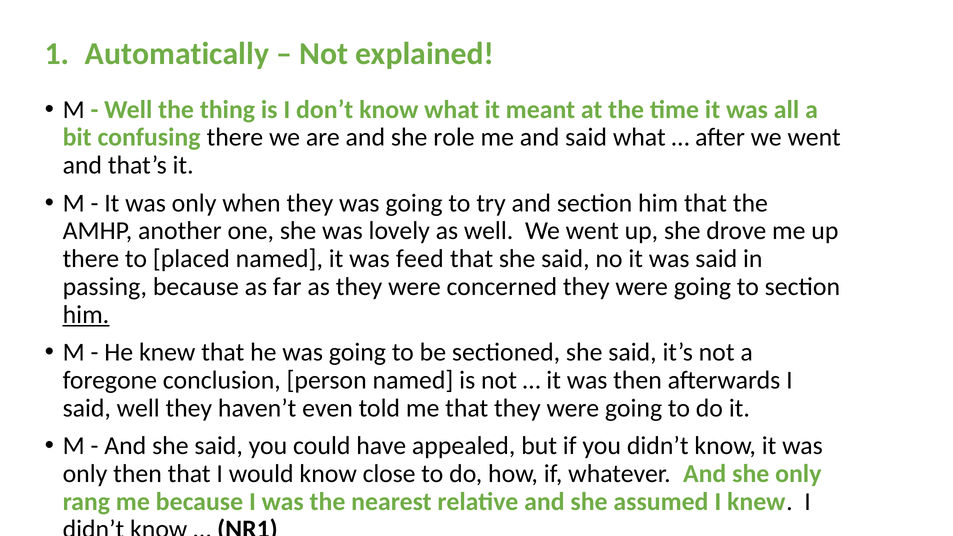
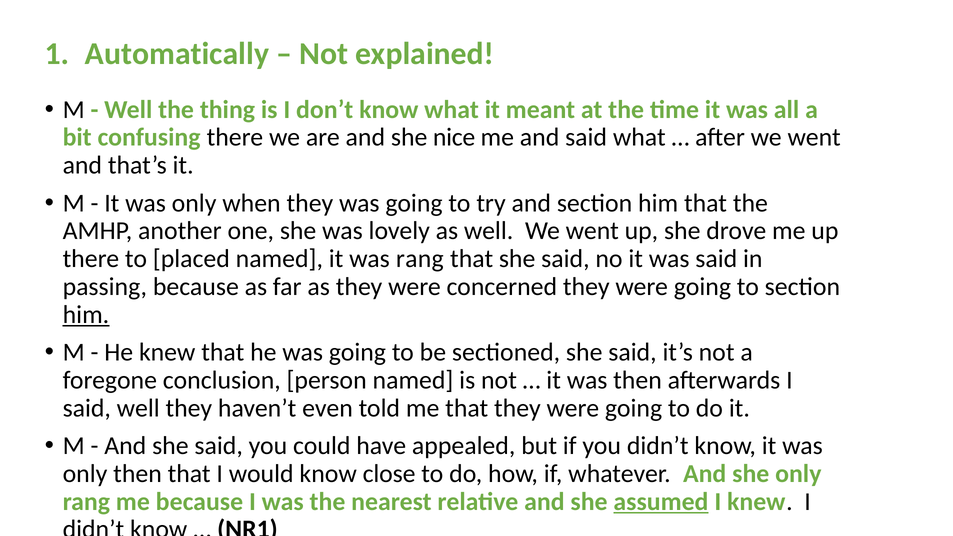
role: role -> nice (454, 137)
was feed: feed -> rang (420, 259)
assumed underline: none -> present (661, 502)
